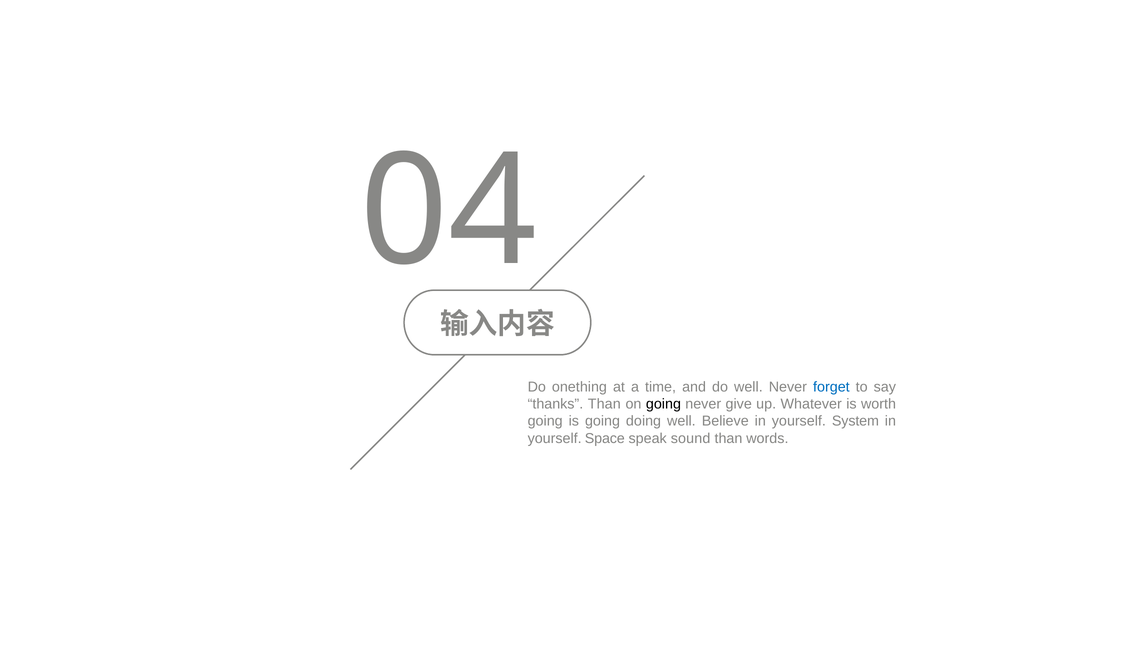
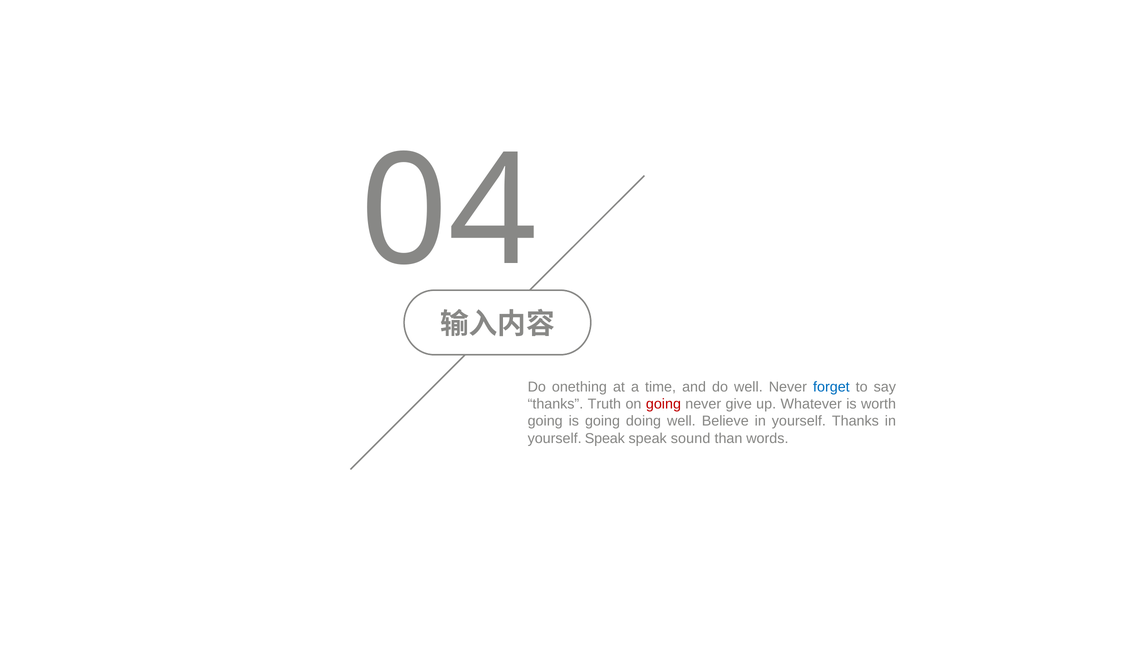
thanks Than: Than -> Truth (604, 404)
going colour: black -> red (663, 404)
yourself System: System -> Thanks (855, 421)
yourself Space: Space -> Speak (605, 439)
